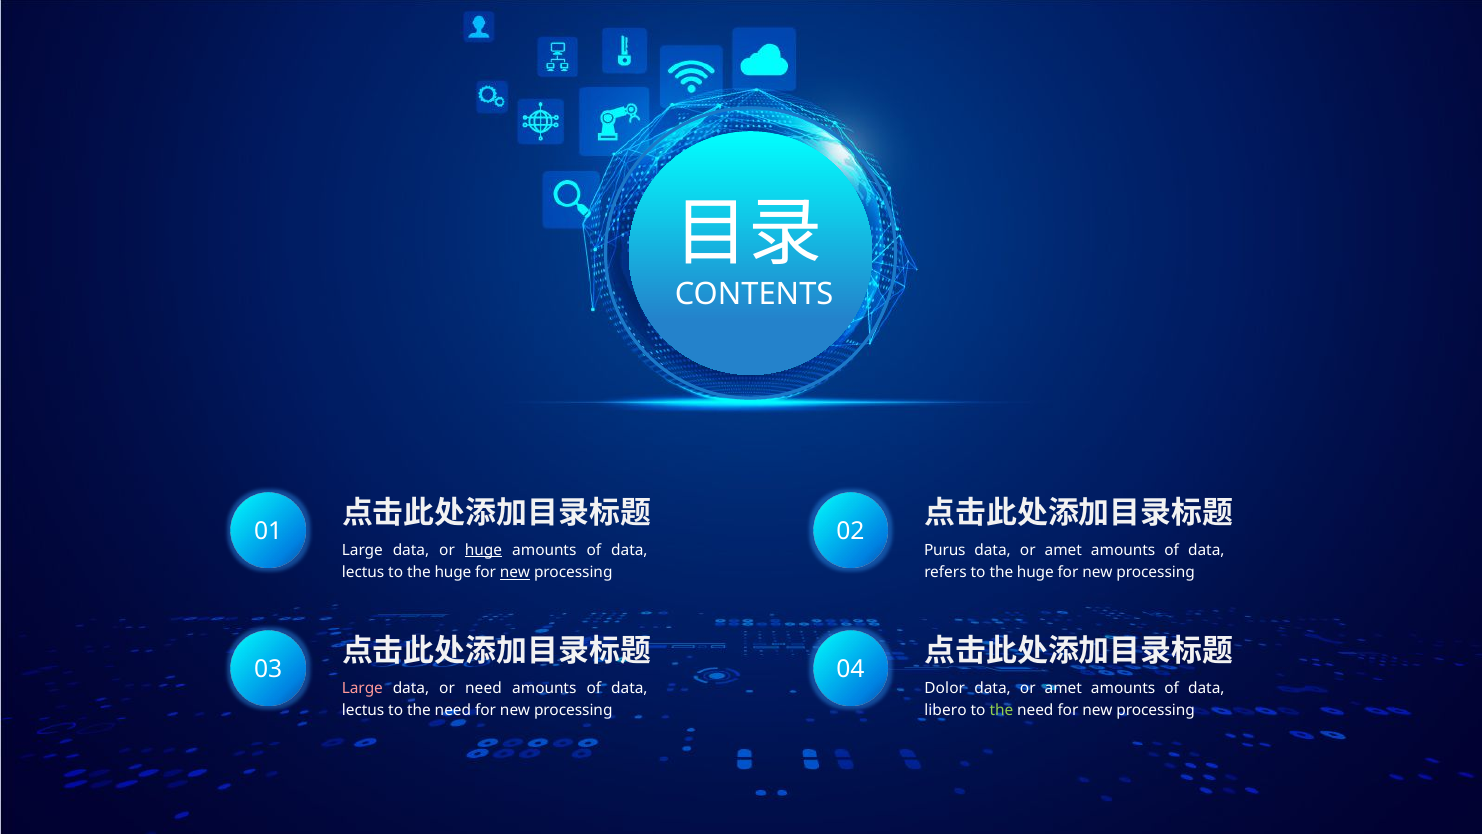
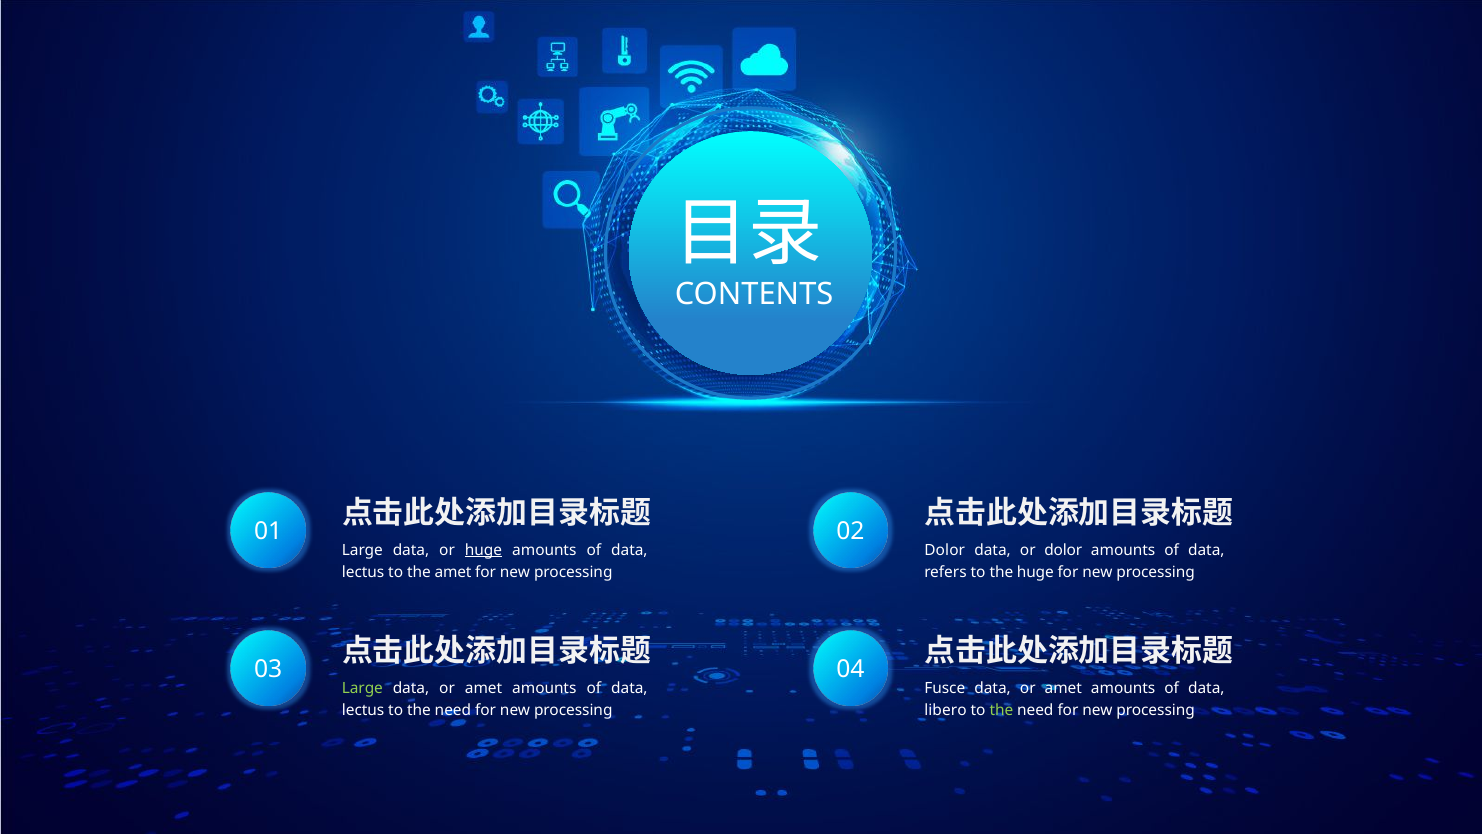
Purus: Purus -> Dolor (945, 550)
amet: amet -> dolor (1063, 550)
huge: huge -> amet (453, 572)
new underline: present -> none (515, 572)
Large colour: pink -> light green (362, 688)
need: need -> amet (484, 688)
Dolor: Dolor -> Fusce (945, 688)
